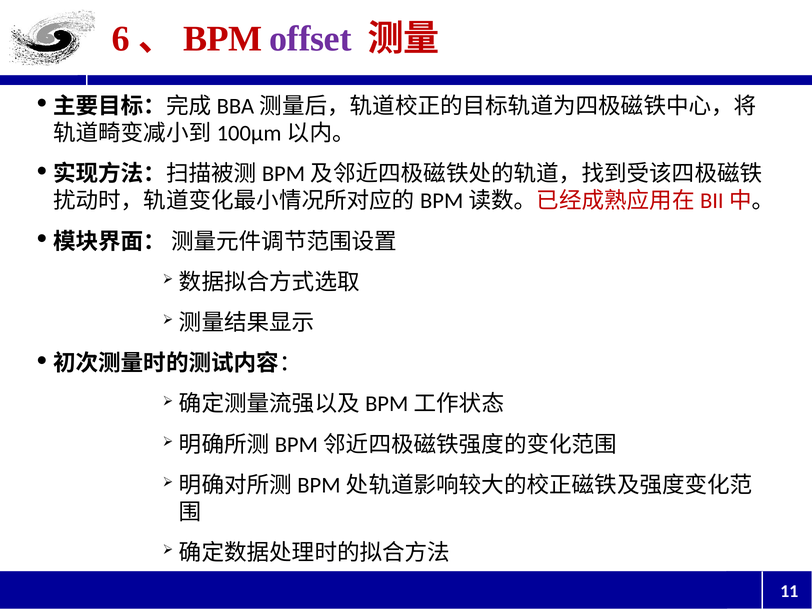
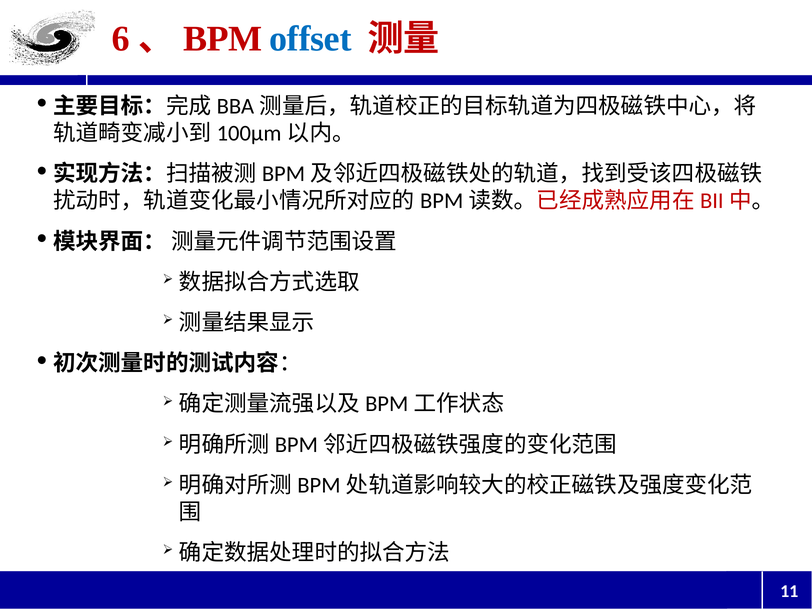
offset colour: purple -> blue (310, 39)
